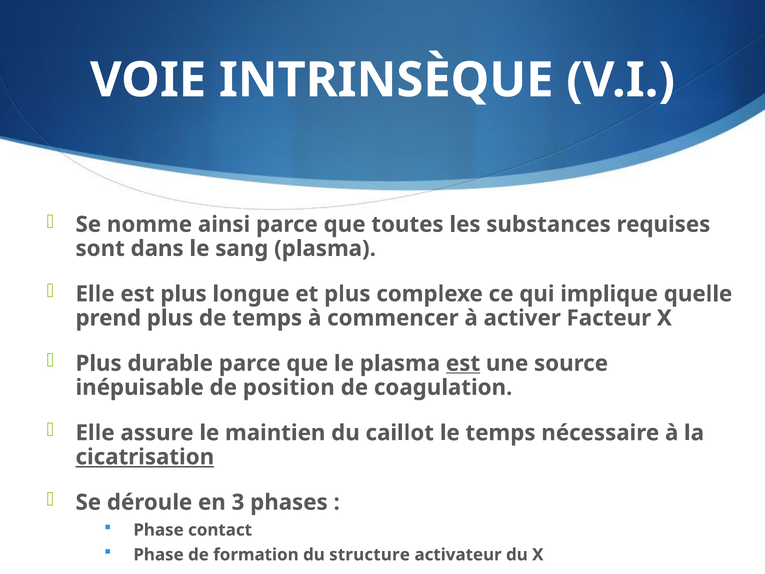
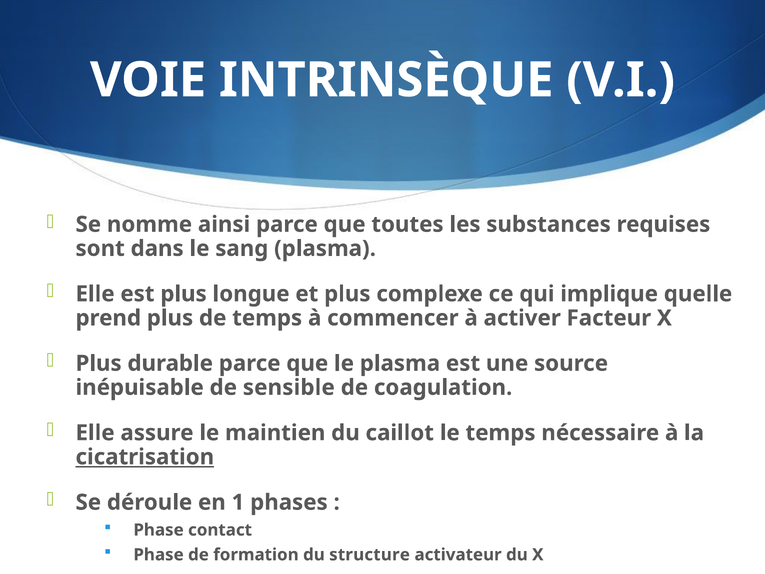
est underline: present -> none (463, 363)
position: position -> sensible (289, 387)
3: 3 -> 1 (238, 502)
